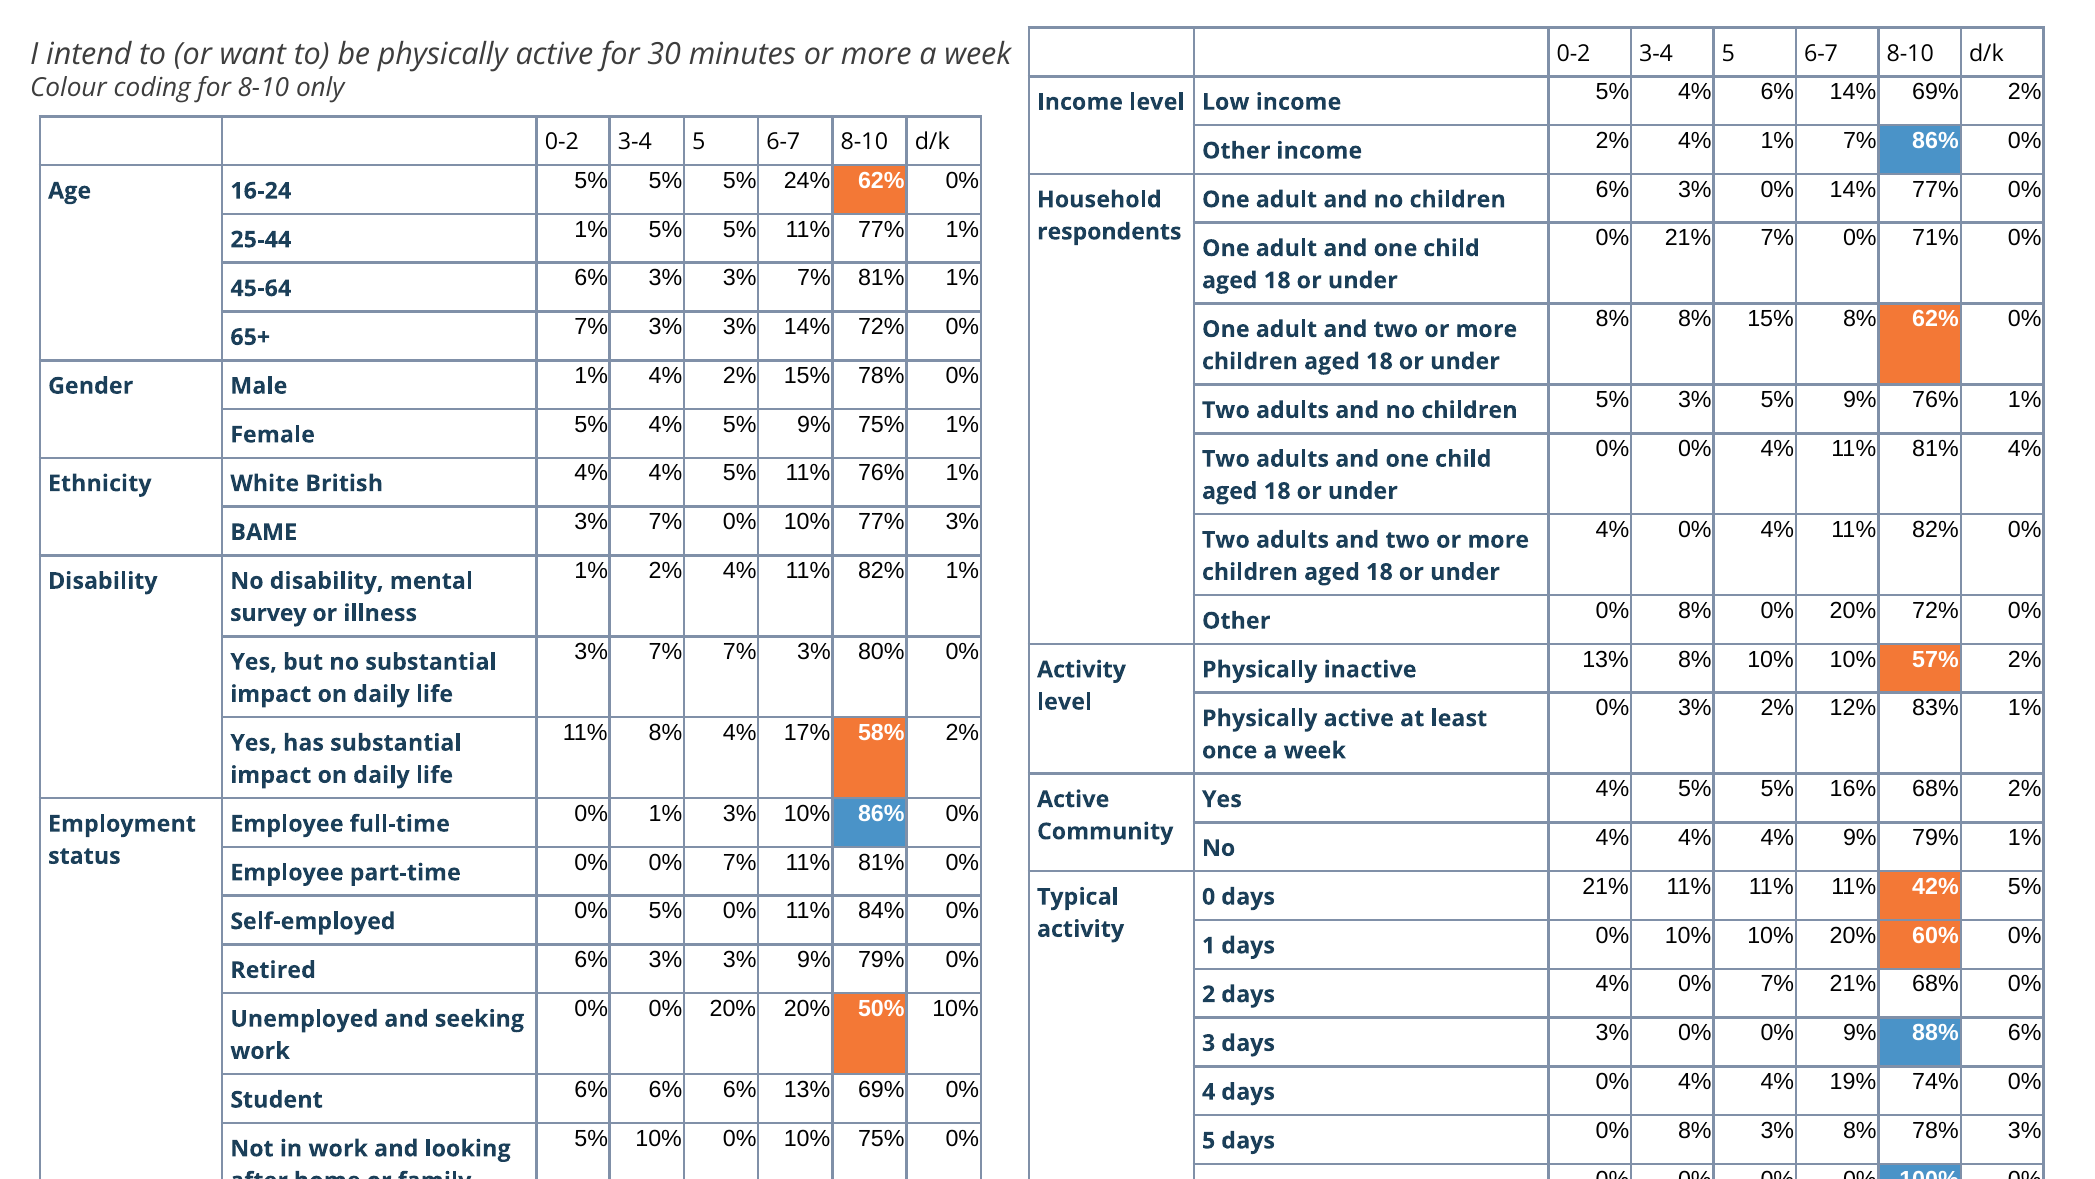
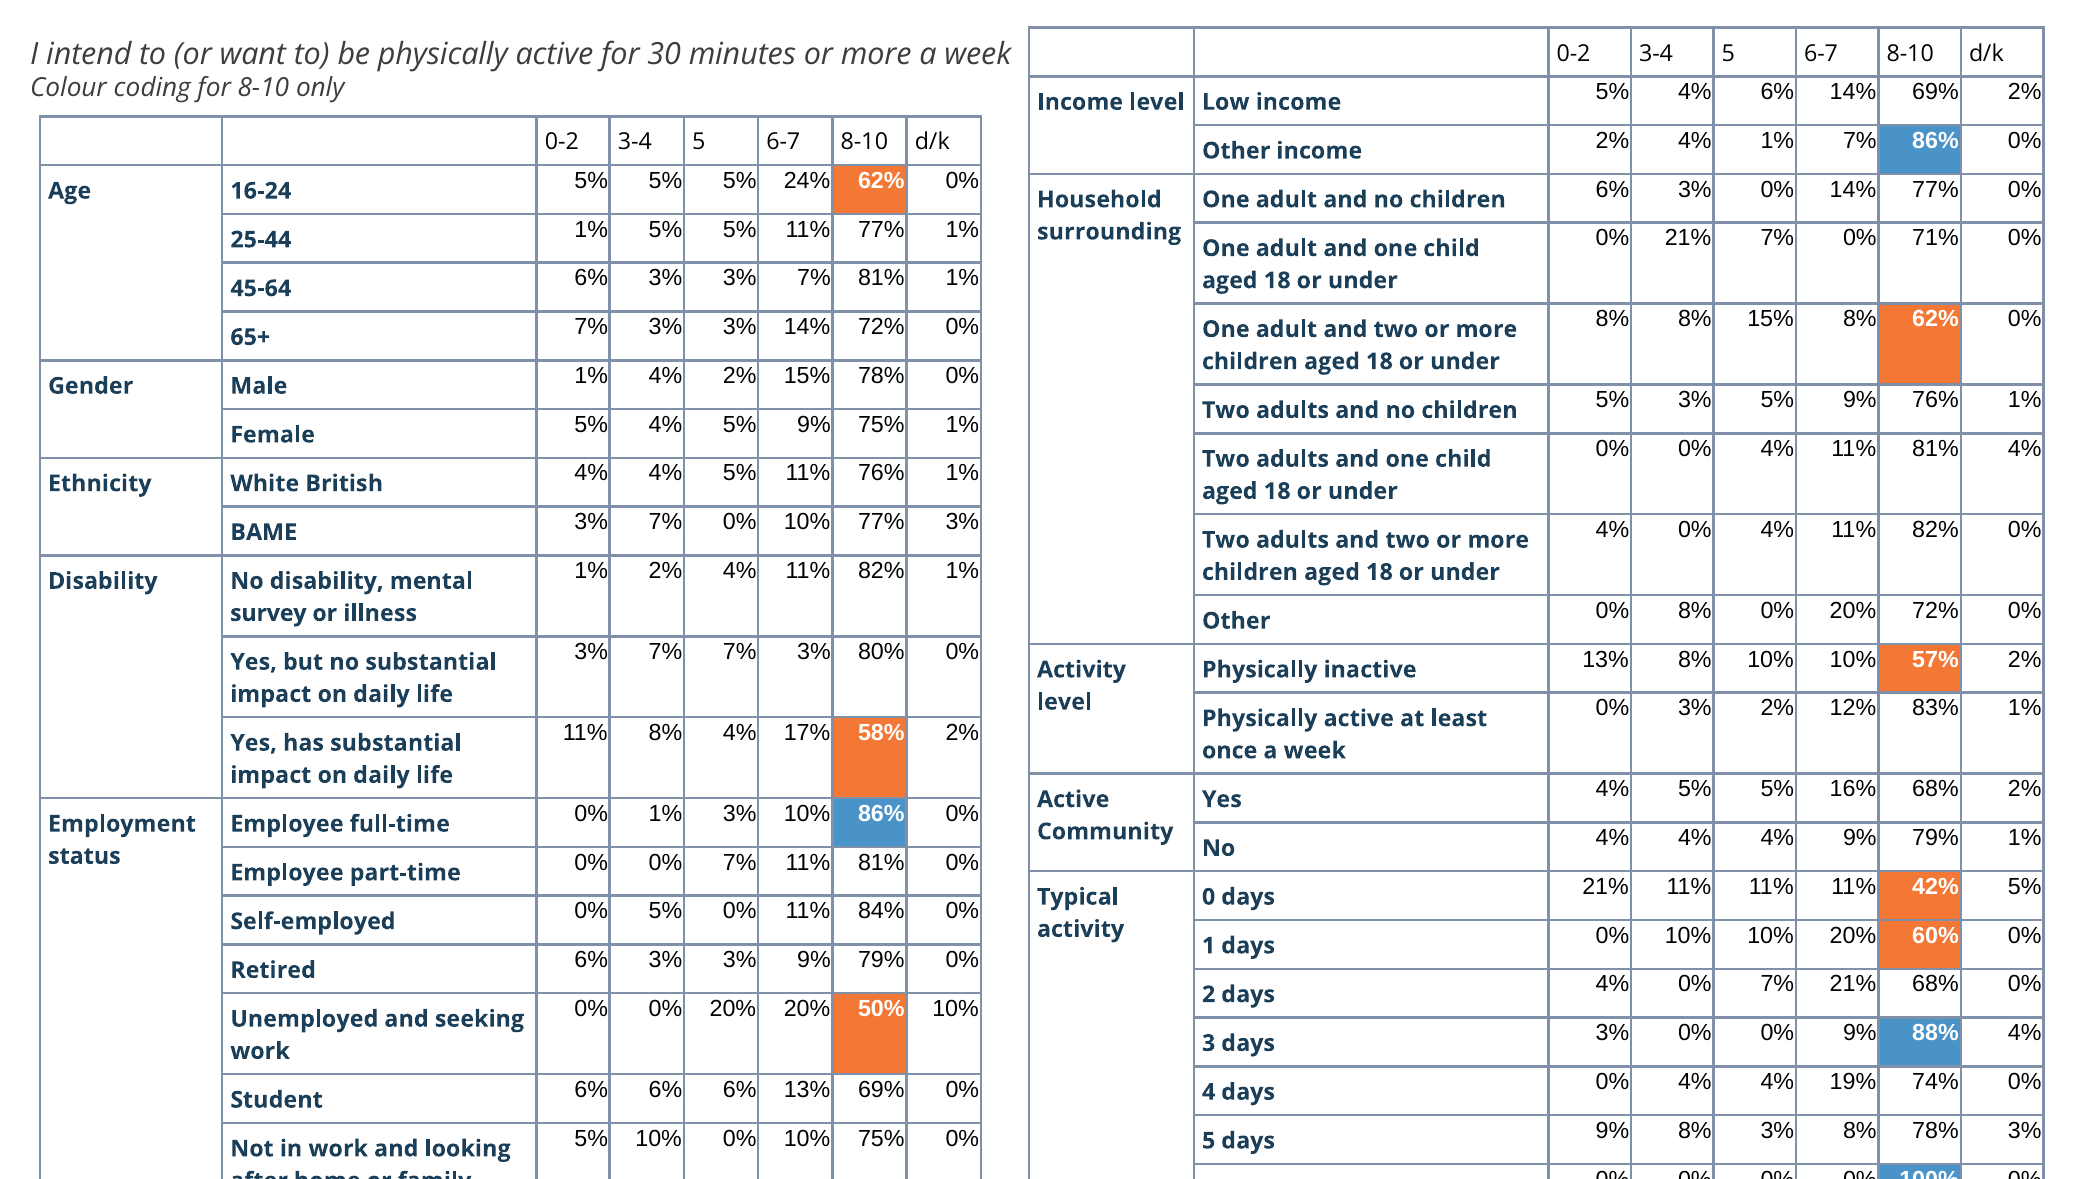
respondents: respondents -> surrounding (1109, 232)
88% 6%: 6% -> 4% (2025, 1033)
5 days 0%: 0% -> 9% (1612, 1130)
